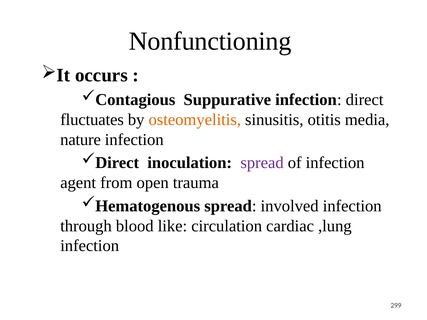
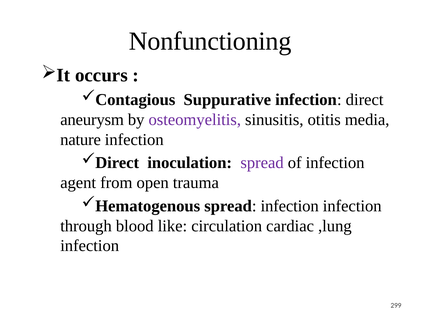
fluctuates: fluctuates -> aneurysm (92, 120)
osteomyelitis colour: orange -> purple (195, 120)
spread involved: involved -> infection (290, 206)
